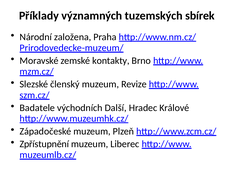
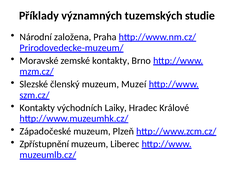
sbírek: sbírek -> studie (200, 16)
Revize: Revize -> Muzeí (134, 84)
Badatele: Badatele -> Kontakty (37, 108)
Další: Další -> Laiky (116, 108)
